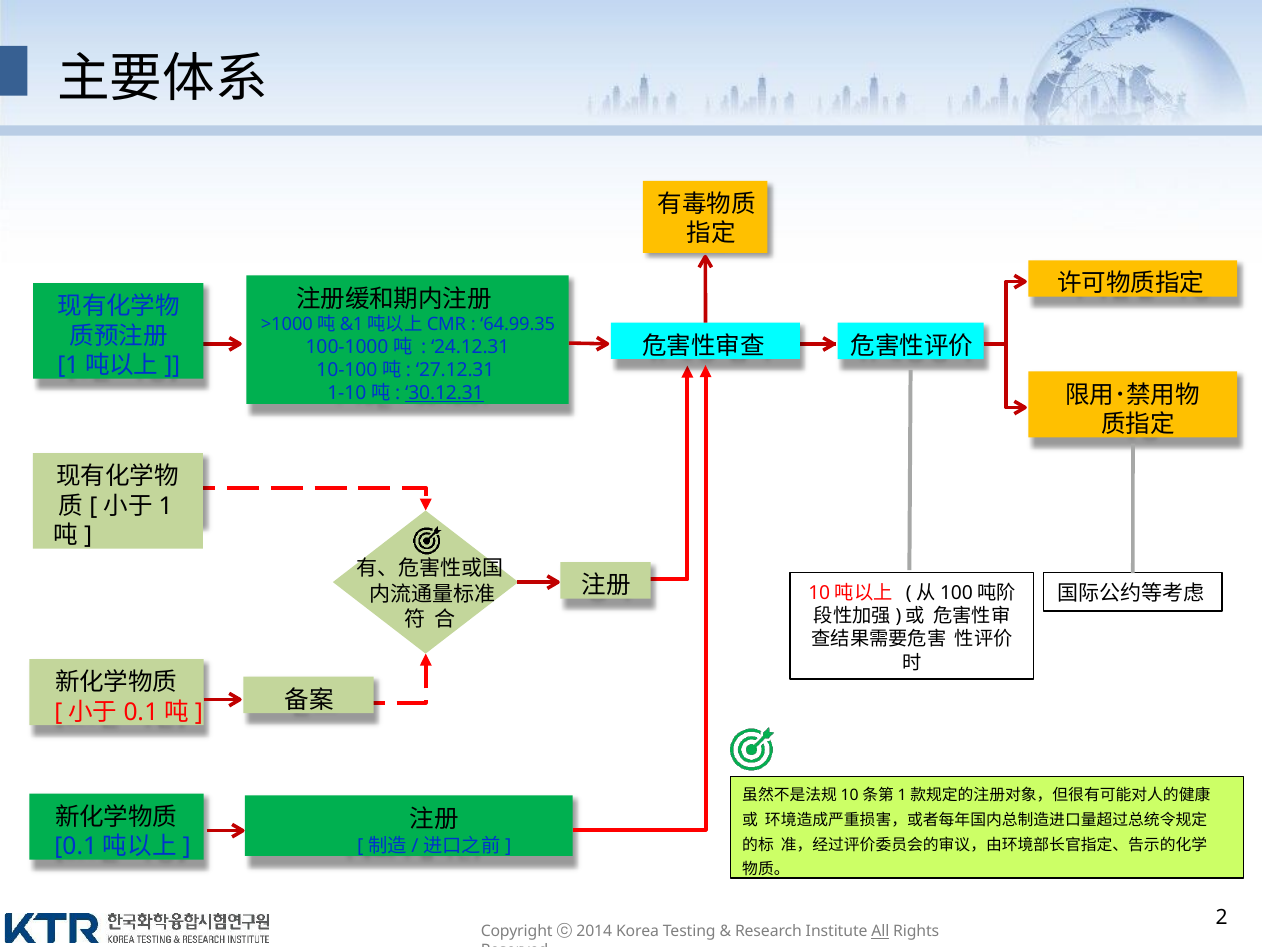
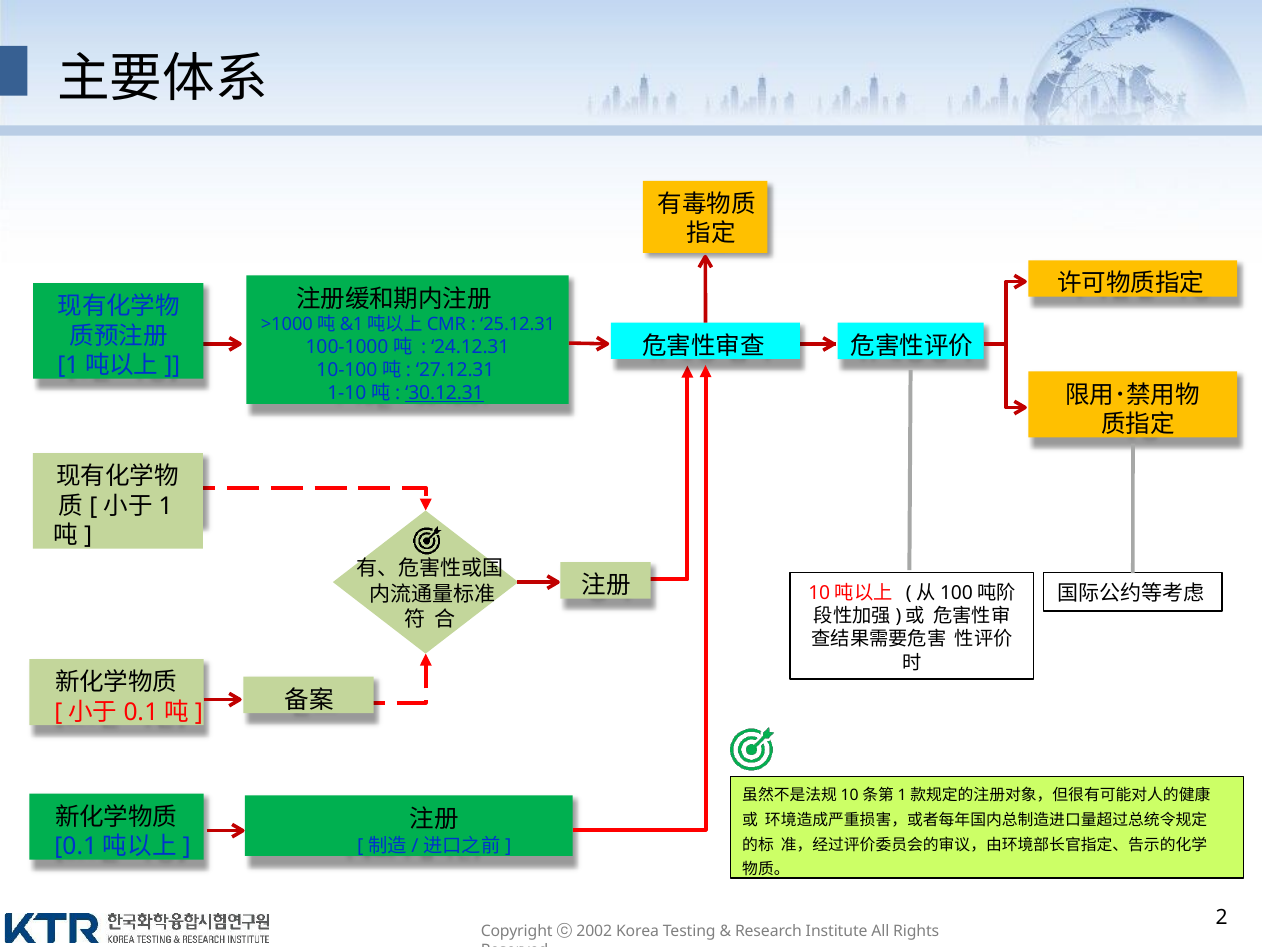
64.99.35: 64.99.35 -> 25.12.31 (518, 324)
2014: 2014 -> 2002 (594, 931)
All underline: present -> none (880, 931)
